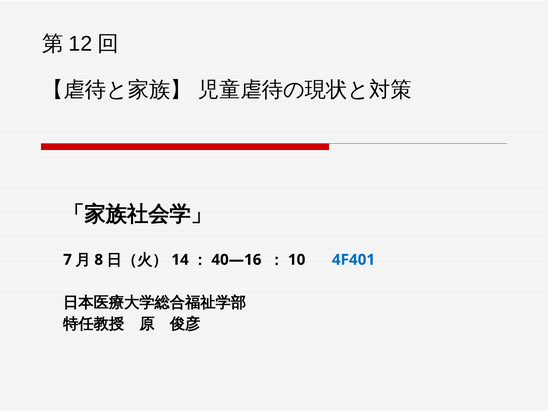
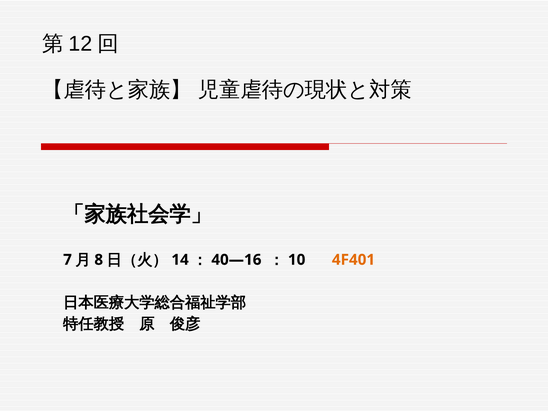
4F401 colour: blue -> orange (353, 260)
